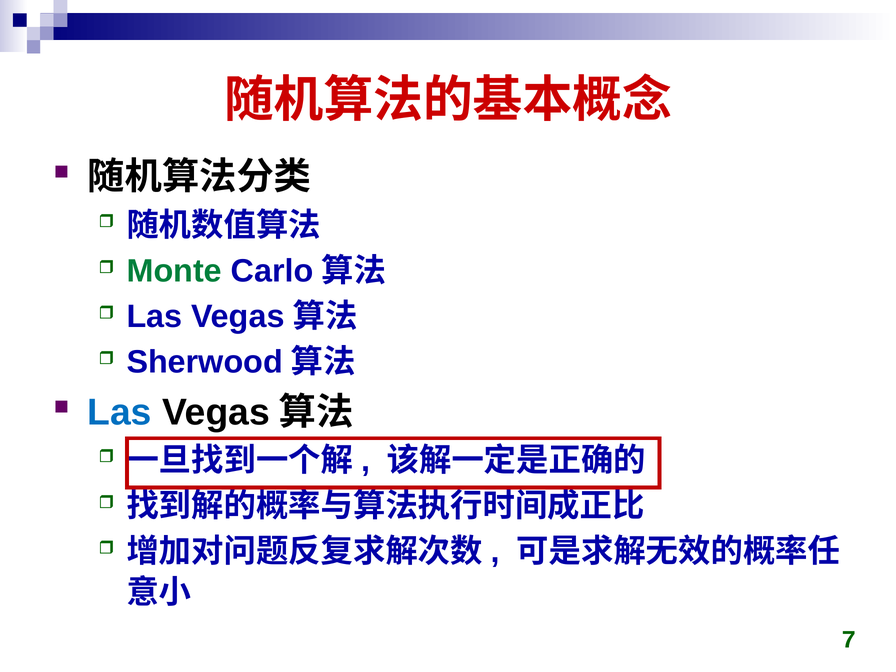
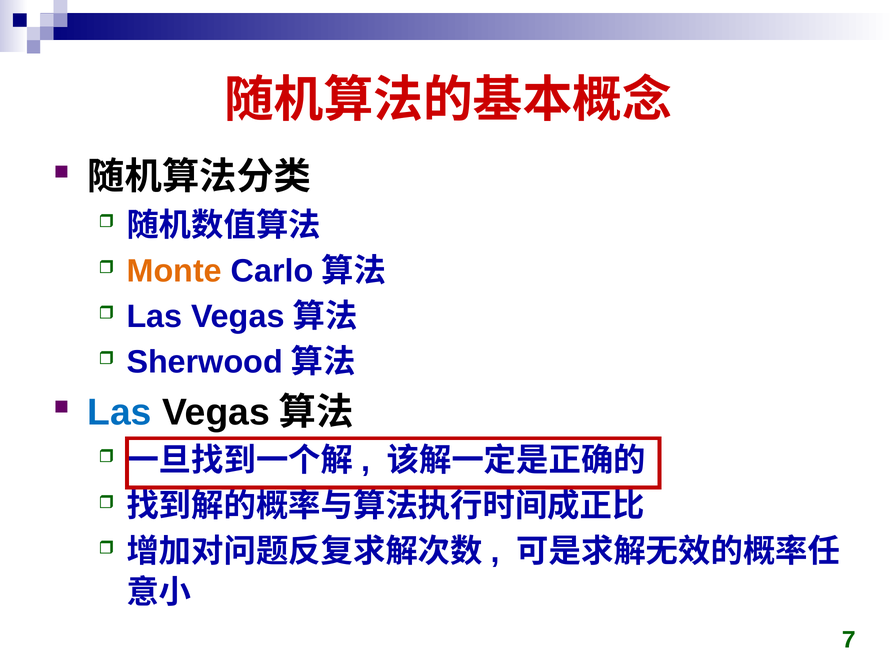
Monte colour: green -> orange (174, 271)
